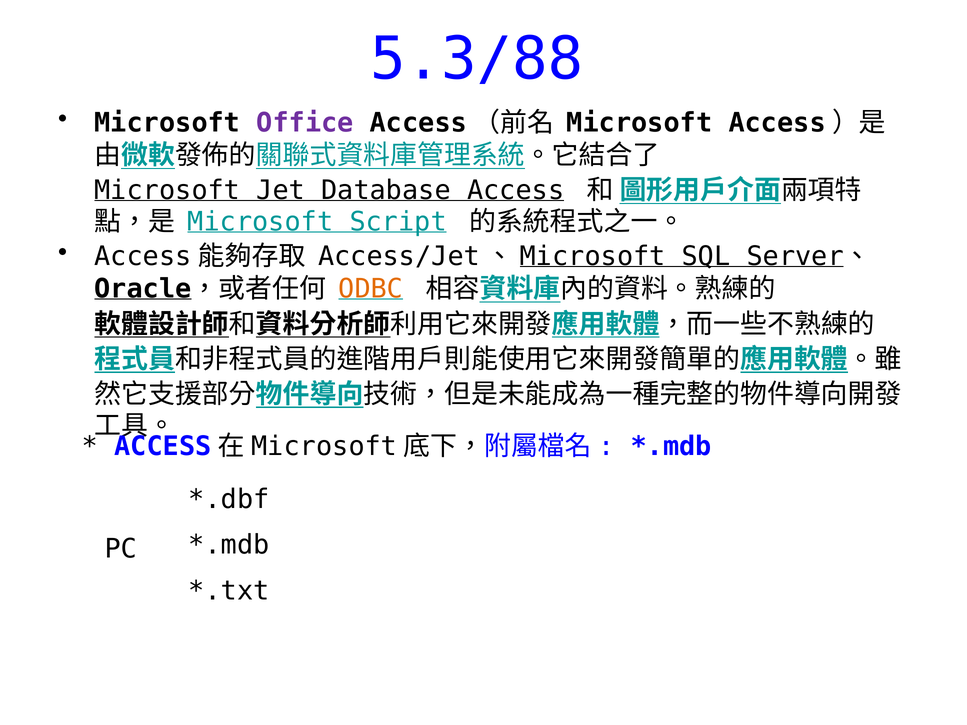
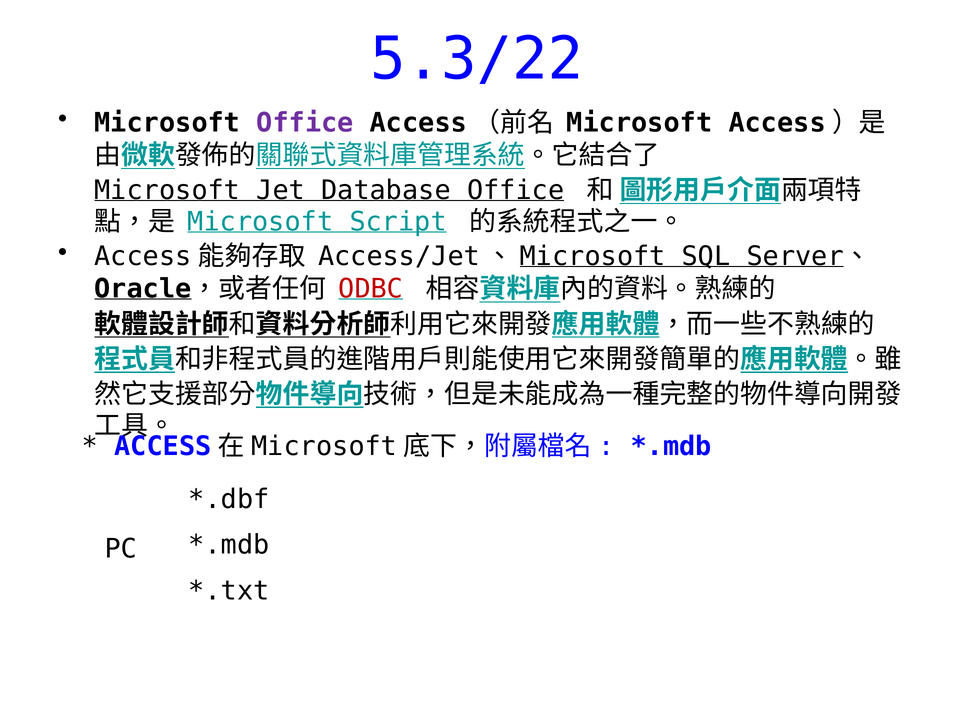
5.3/88: 5.3/88 -> 5.3/22 (477, 59)
Database Access: Access -> Office (516, 191)
ODBC colour: orange -> red (371, 289)
